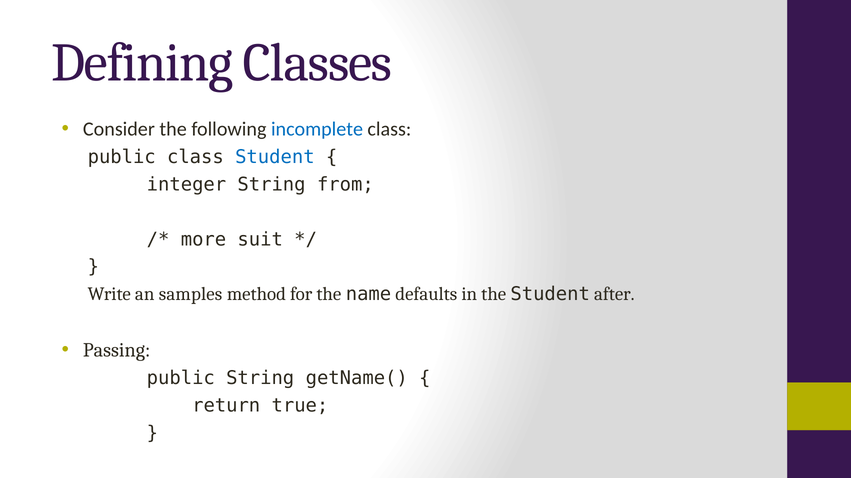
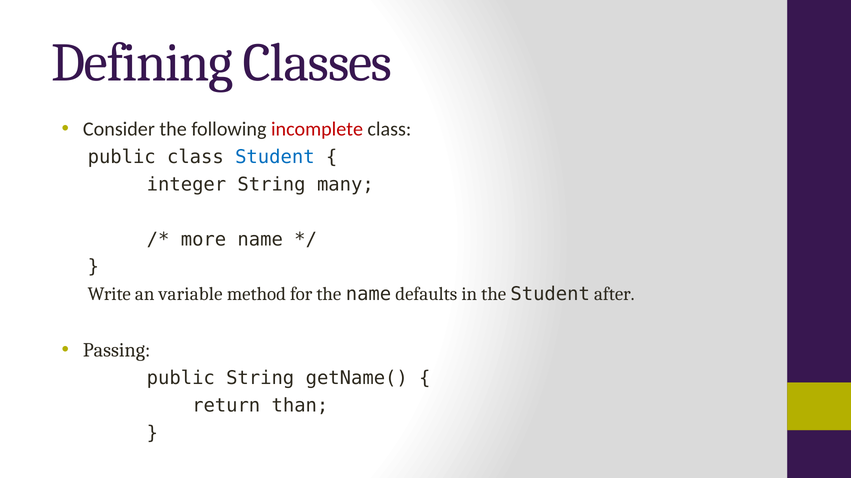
incomplete colour: blue -> red (317, 129)
from: from -> many (345, 185)
more suit: suit -> name (260, 240)
samples: samples -> variable (191, 294)
true: true -> than (300, 406)
